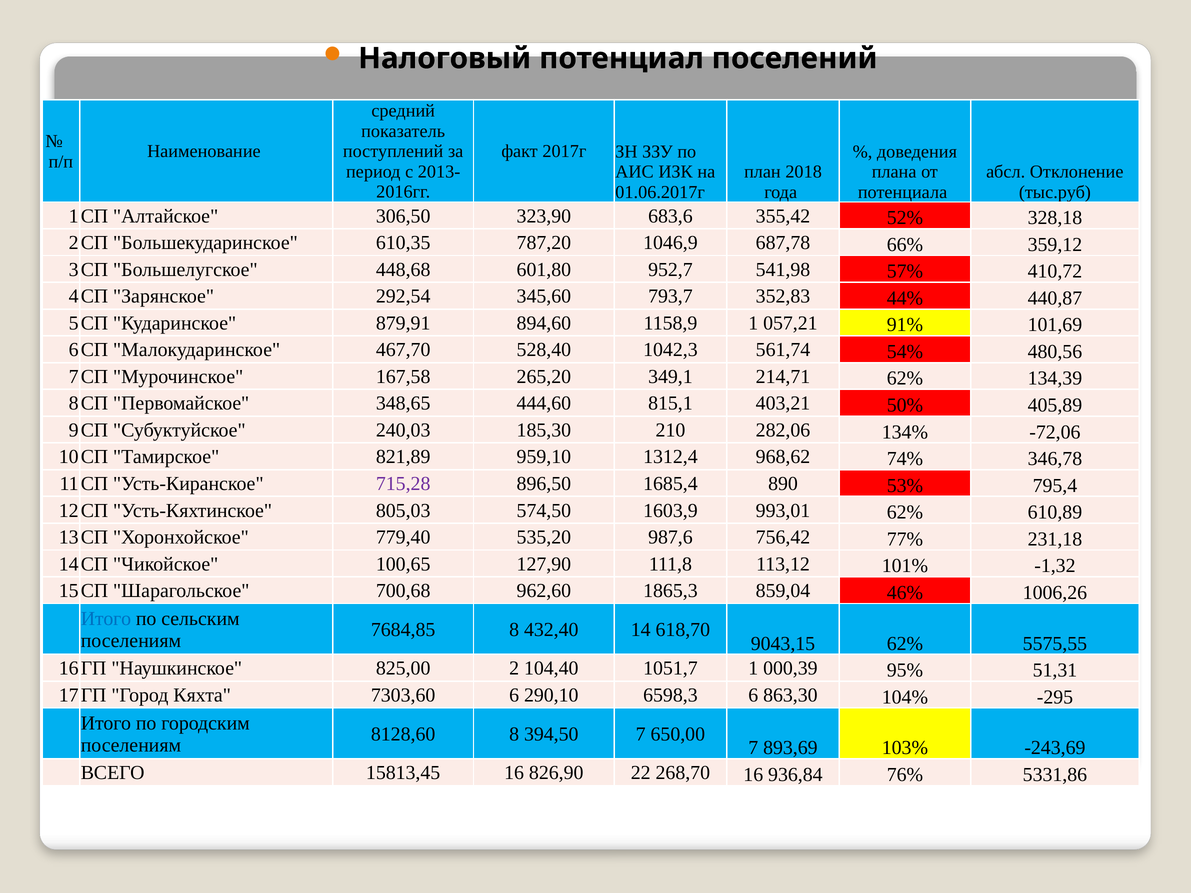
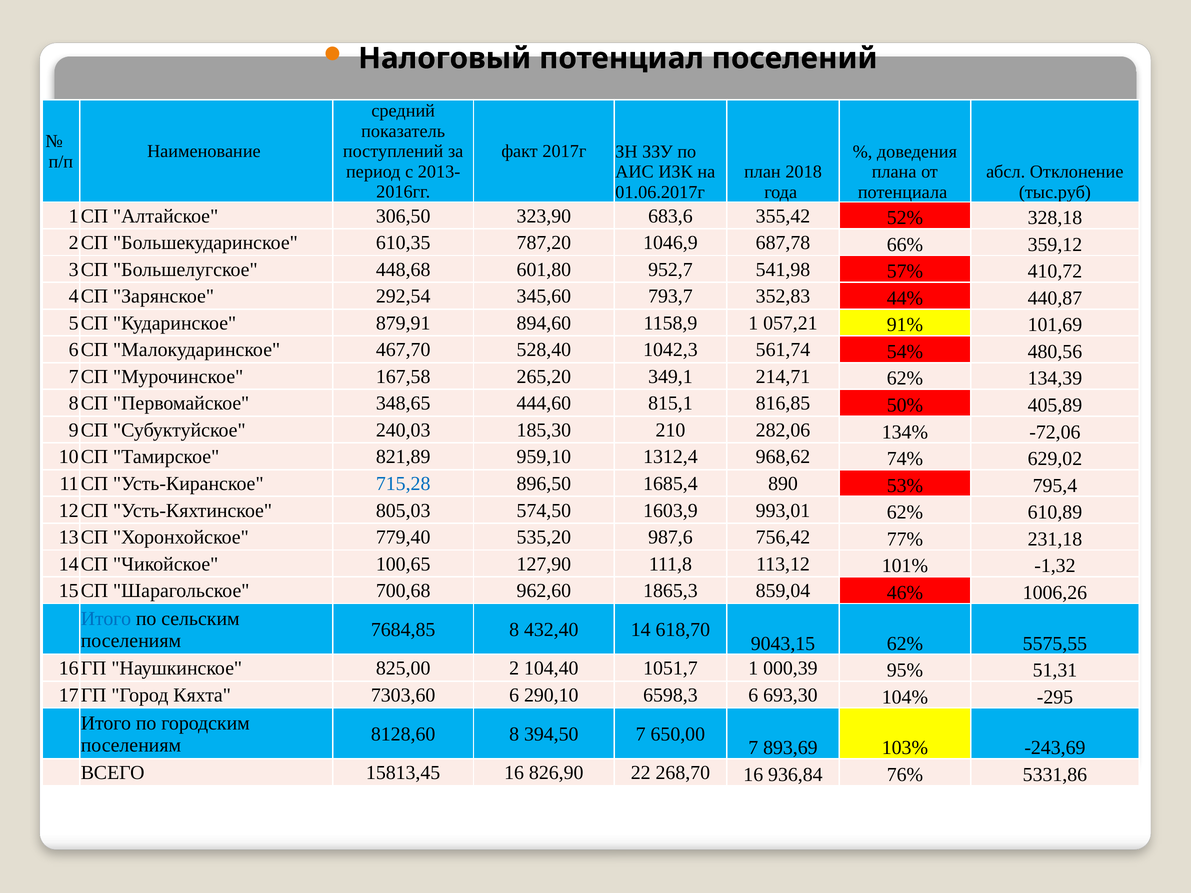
403,21: 403,21 -> 816,85 (783, 404)
346,78: 346,78 -> 629,02 (1055, 459)
715,28 colour: purple -> blue (403, 484)
863,30: 863,30 -> 693,30 (790, 695)
